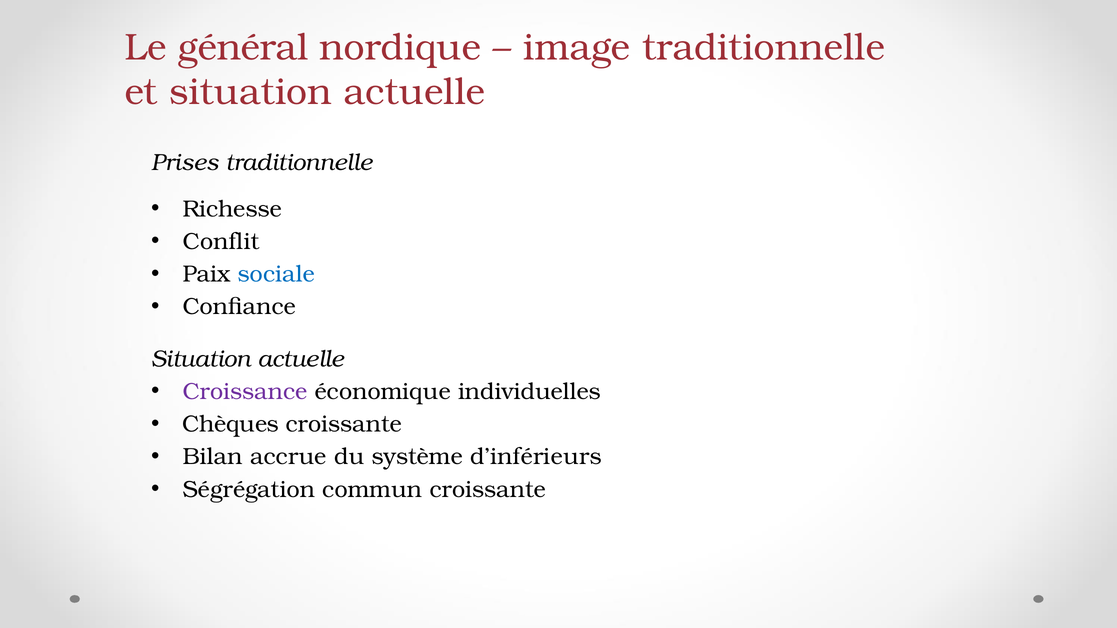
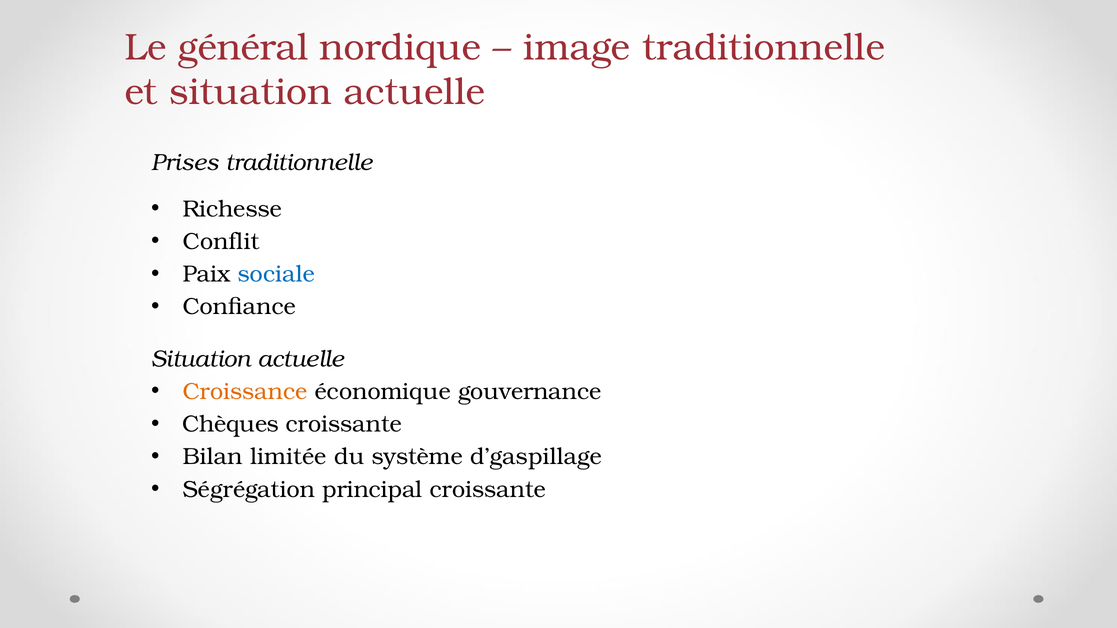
Croissance colour: purple -> orange (245, 392)
individuelles: individuelles -> gouvernance (530, 392)
accrue: accrue -> limitée (288, 457)
d’inférieurs: d’inférieurs -> d’gaspillage (536, 457)
commun: commun -> principal (372, 490)
